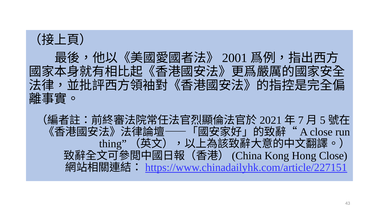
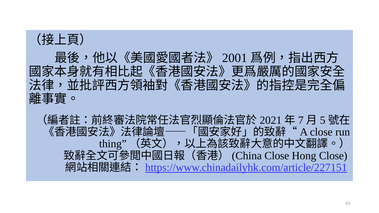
Kong: Kong -> Close (277, 156)
